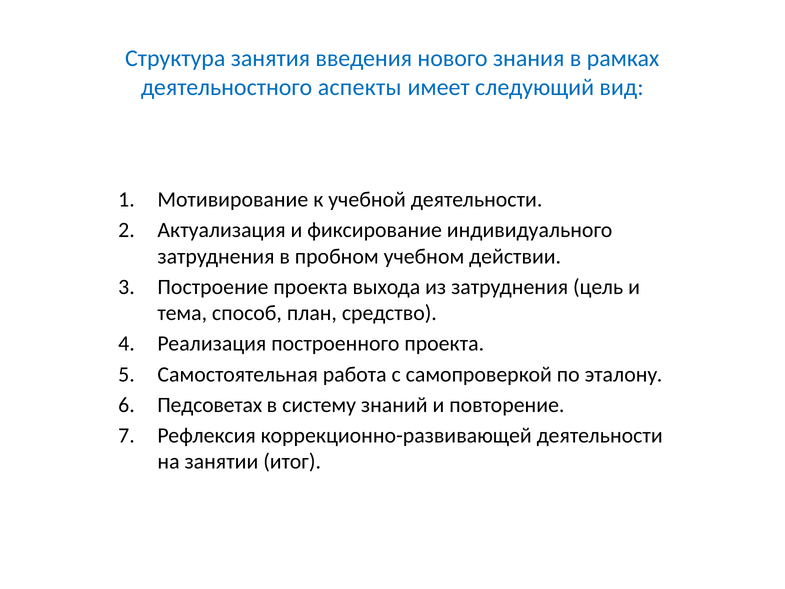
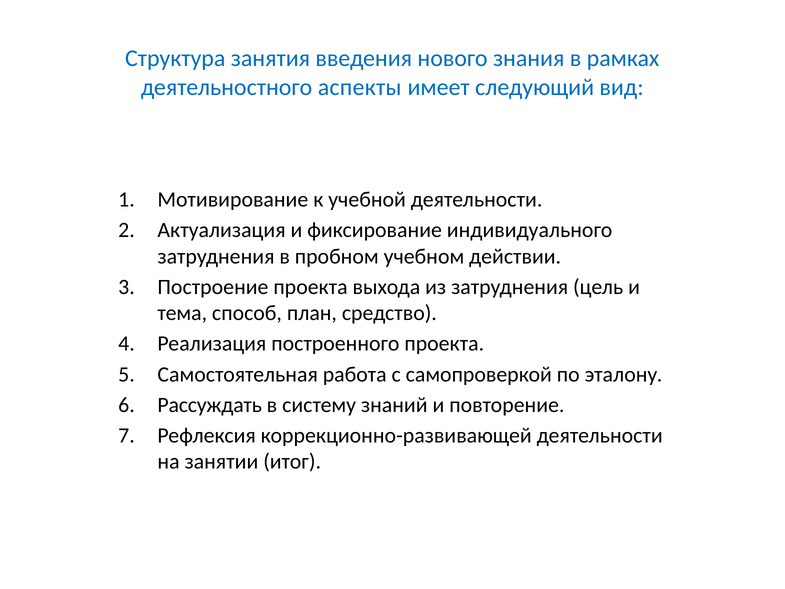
Педсоветах: Педсоветах -> Рассуждать (210, 405)
